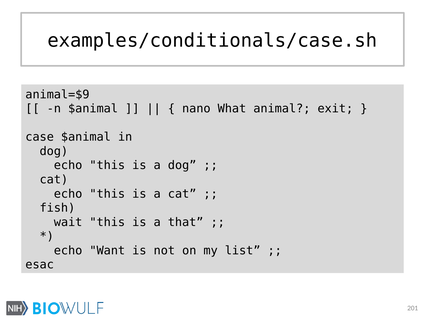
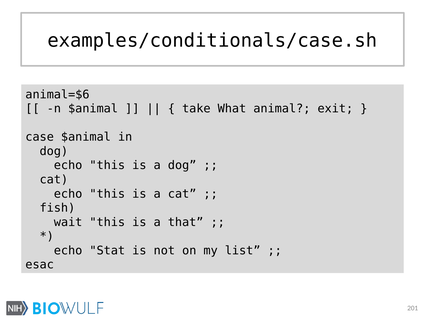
animal=$9: animal=$9 -> animal=$6 (57, 94)
nano: nano -> take (196, 109)
Want: Want -> Stat (107, 250)
